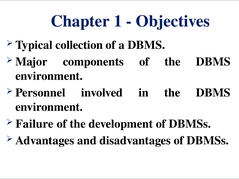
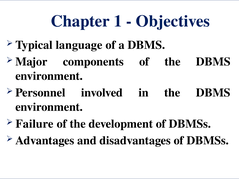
collection: collection -> language (79, 45)
